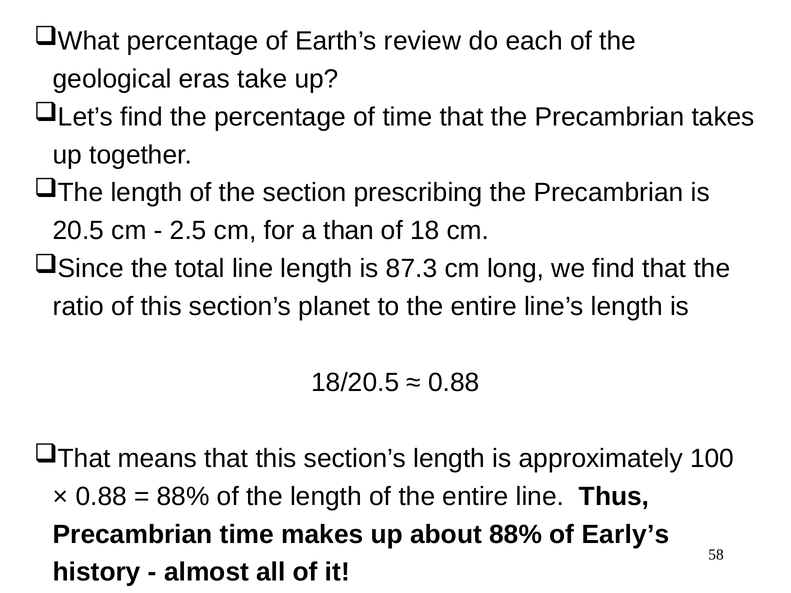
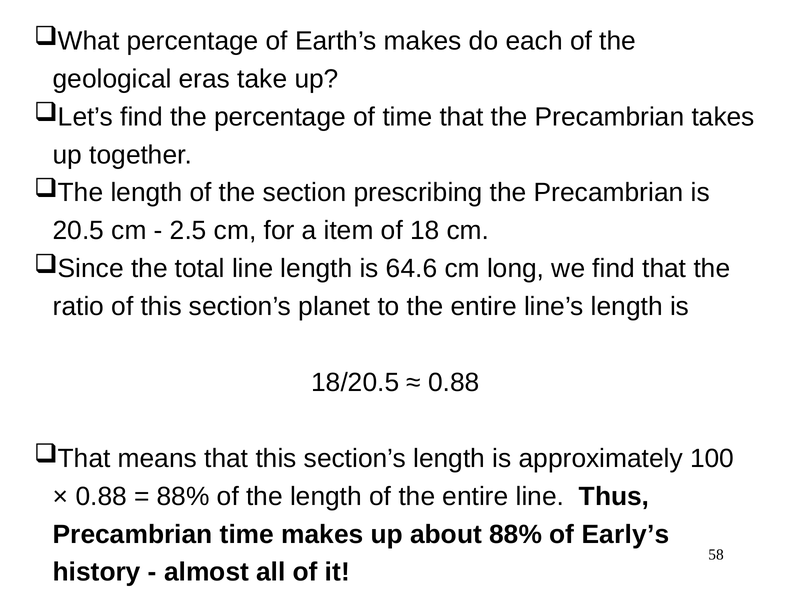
Earth’s review: review -> makes (423, 41)
than: than -> item (349, 231)
87.3: 87.3 -> 64.6 (412, 269)
